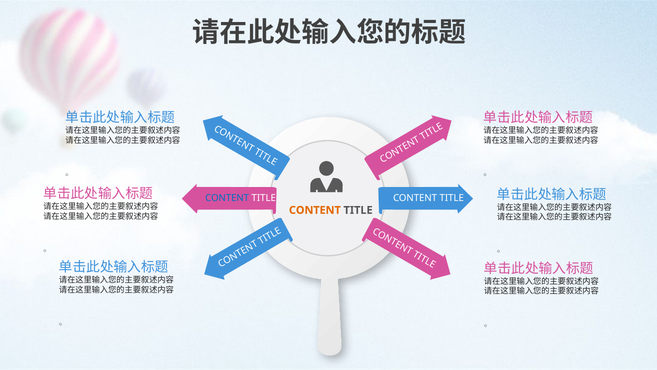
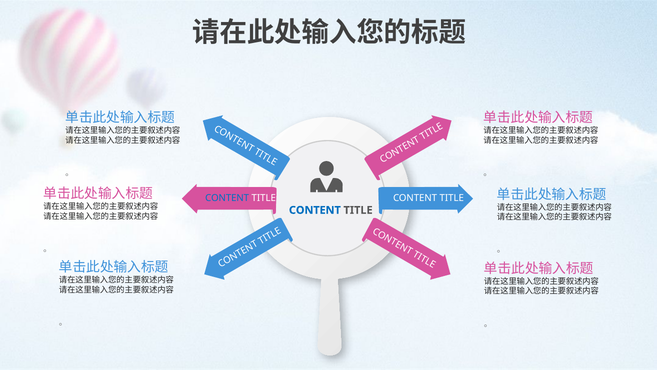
CONTENT colour: orange -> blue (315, 210)
